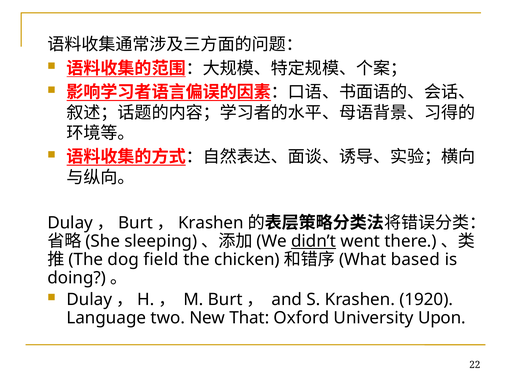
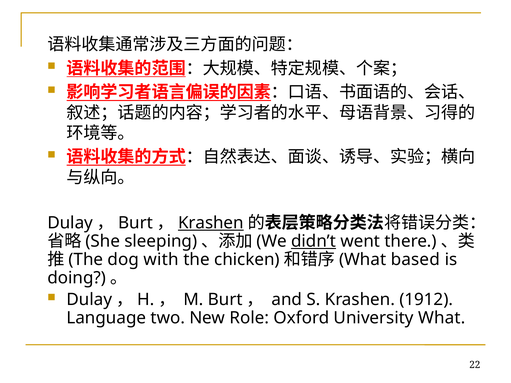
Krashen underline: none -> present (211, 223)
field: field -> with (161, 260)
1920: 1920 -> 1912 (426, 300)
That: That -> Role (249, 318)
University Upon: Upon -> What (442, 318)
